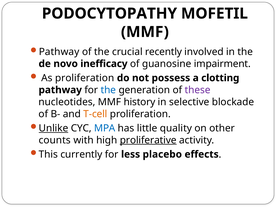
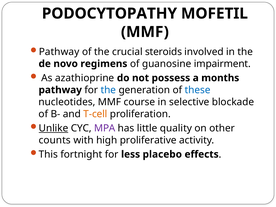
recently: recently -> steroids (164, 52)
inefficacy: inefficacy -> regimens (104, 64)
As proliferation: proliferation -> azathioprine (85, 78)
clotting: clotting -> months (220, 78)
these colour: purple -> blue (198, 90)
history: history -> course (139, 102)
MPA colour: blue -> purple (105, 128)
proliferative underline: present -> none (148, 140)
currently: currently -> fortnight (81, 154)
